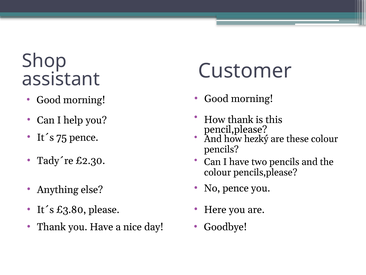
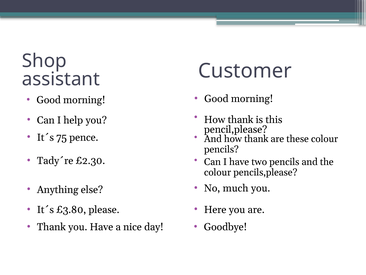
And how hezký: hezký -> thank (256, 139)
No pence: pence -> much (236, 188)
